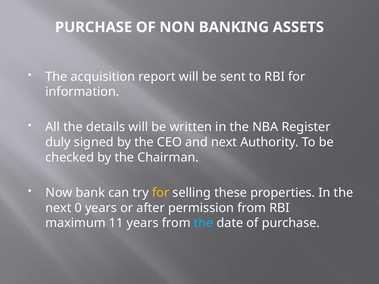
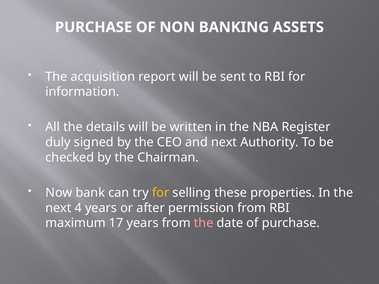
0: 0 -> 4 (78, 208)
11: 11 -> 17 (116, 223)
the colour: light blue -> pink (204, 223)
